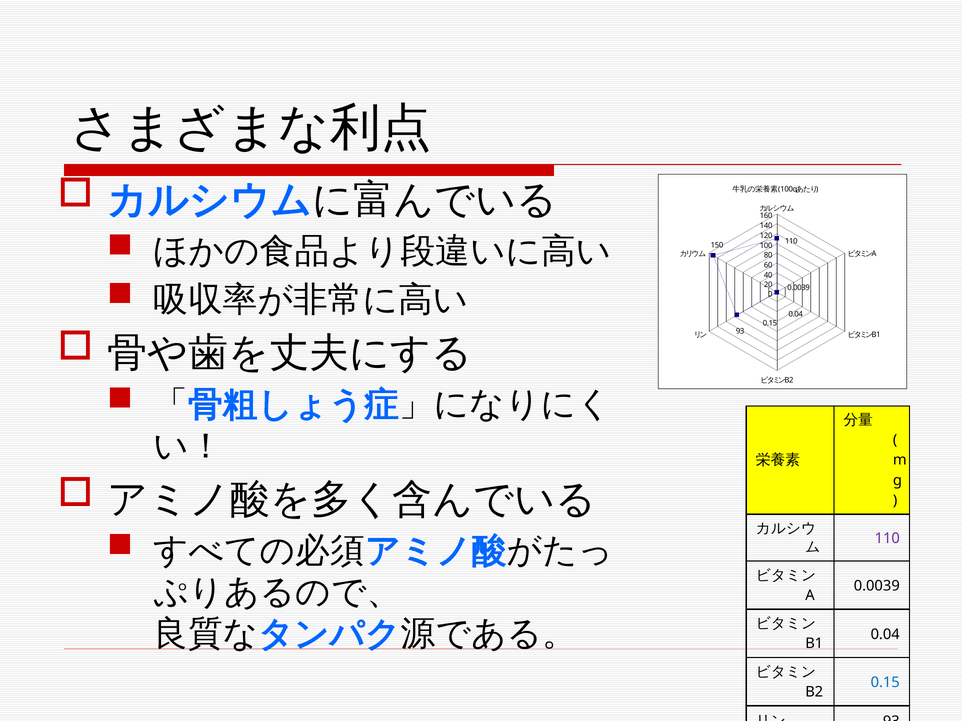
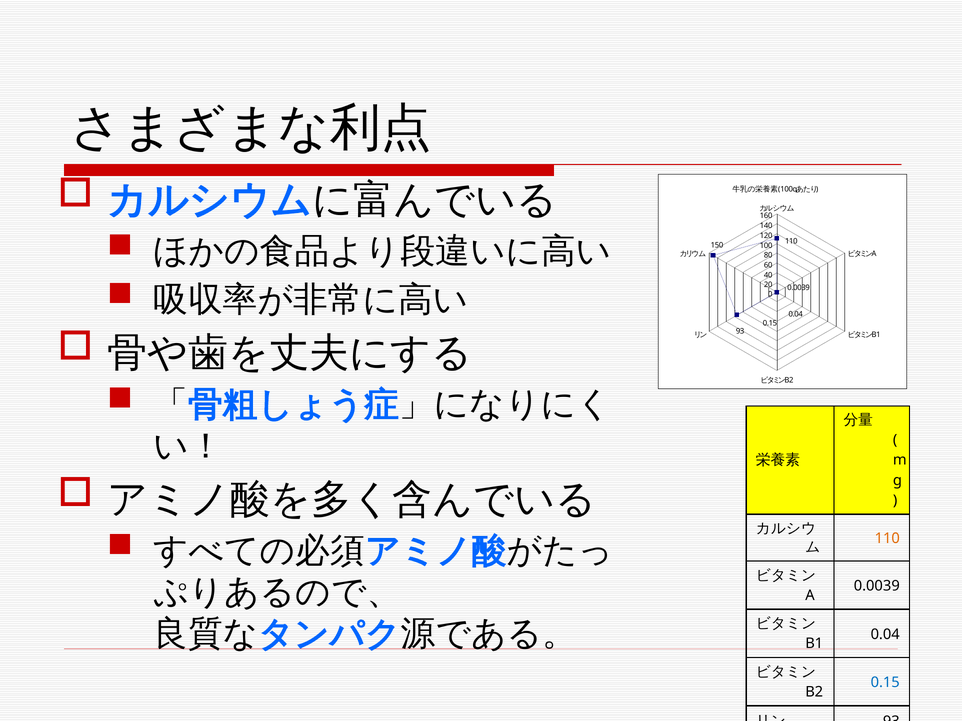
110 colour: purple -> orange (887, 539)
